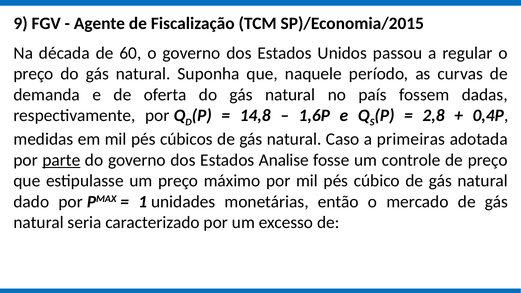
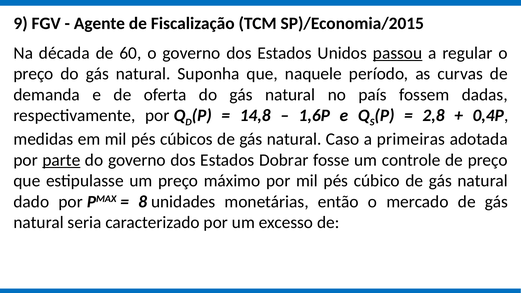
passou underline: none -> present (398, 53)
Analise: Analise -> Dobrar (284, 160)
1: 1 -> 8 (143, 202)
